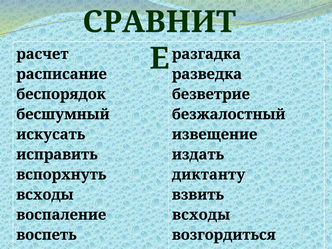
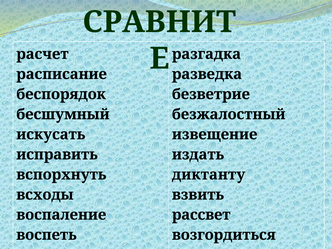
всходы: всходы -> рассвет (201, 215)
